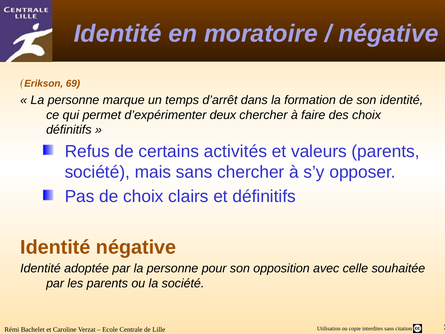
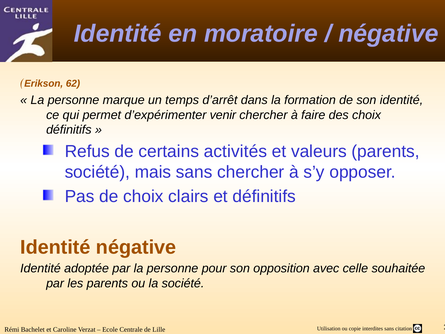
69: 69 -> 62 (73, 84)
deux: deux -> venir (223, 115)
